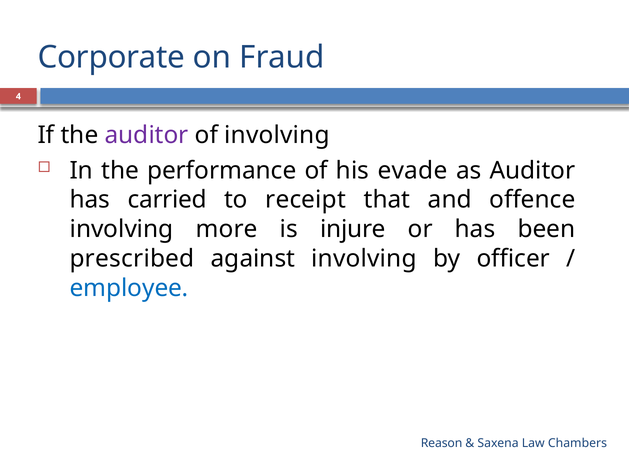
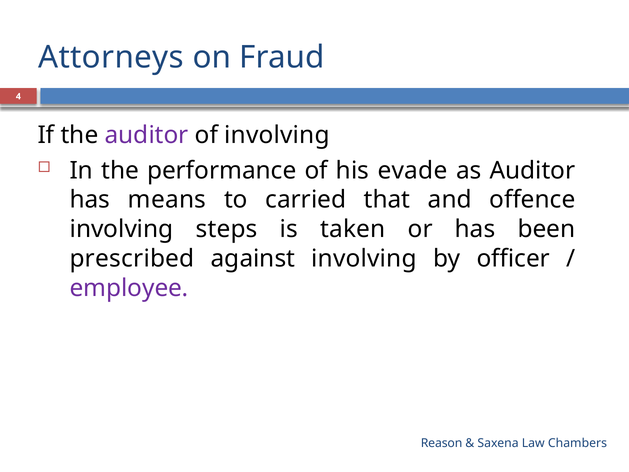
Corporate: Corporate -> Attorneys (111, 57)
carried: carried -> means (167, 200)
receipt: receipt -> carried (306, 200)
more: more -> steps (227, 229)
injure: injure -> taken (353, 229)
employee colour: blue -> purple (129, 288)
